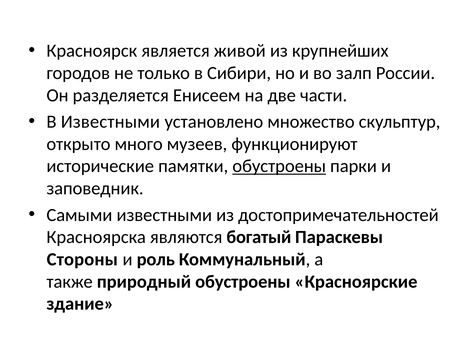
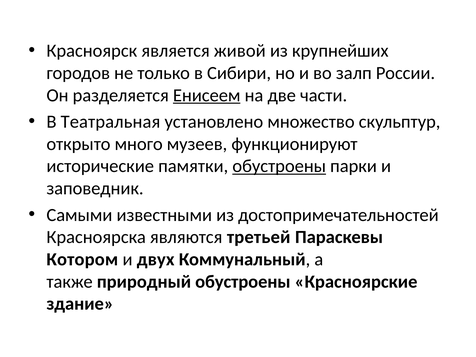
Енисеем underline: none -> present (207, 95)
В Известными: Известными -> Театральная (110, 122)
богатый: богатый -> третьей (259, 237)
Стороны: Стороны -> Котором (82, 259)
роль: роль -> двух (156, 259)
